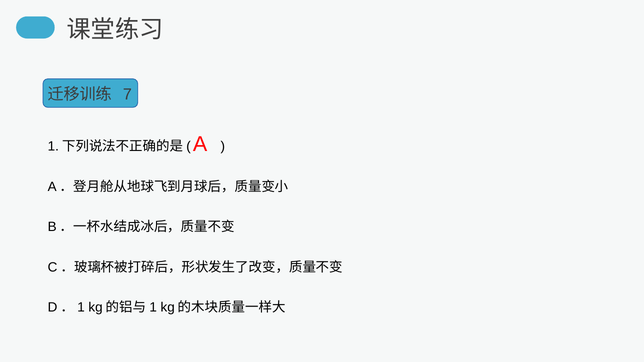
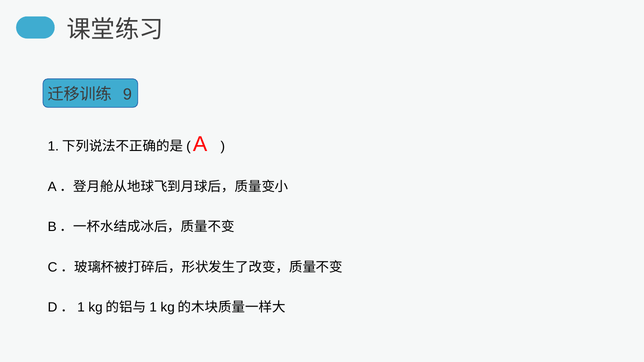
7: 7 -> 9 (127, 94)
